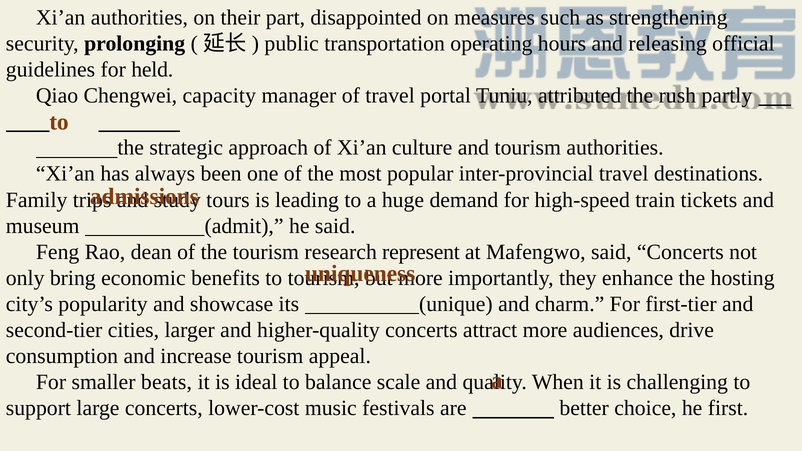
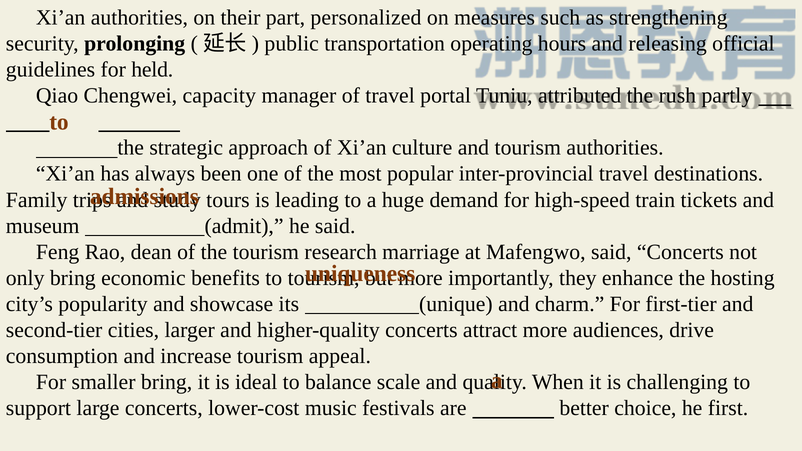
disappointed: disappointed -> personalized (366, 18)
represent: represent -> marriage (421, 252)
smaller beats: beats -> bring (167, 382)
